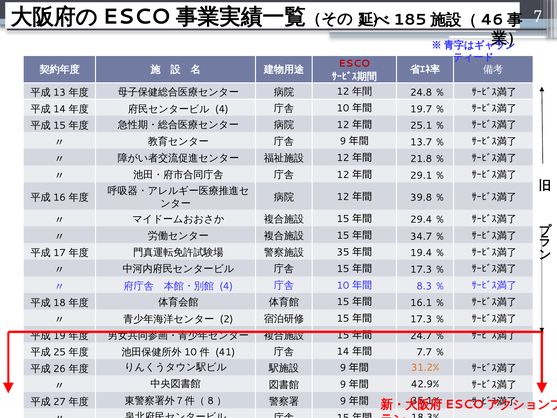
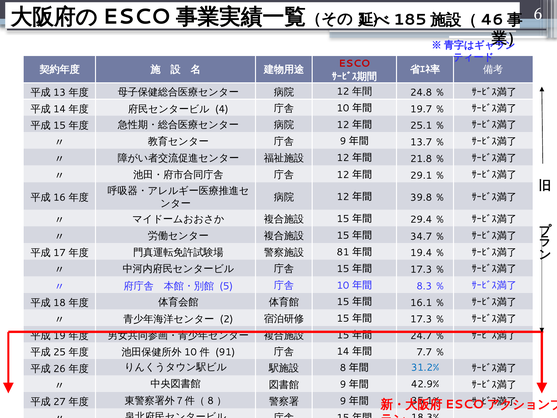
7: 7 -> 6 (538, 14)
35: 35 -> 81 (343, 252)
4: 4 -> 5 (226, 286)
41: 41 -> 91 (225, 352)
9: 9 -> 8 (343, 368)
31.2% colour: orange -> blue (425, 367)
